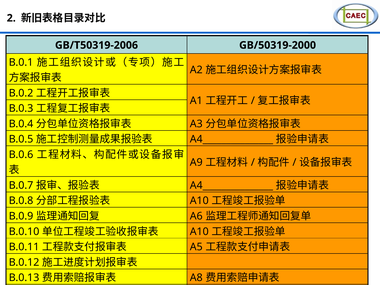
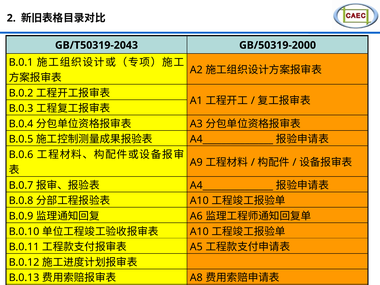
GB/T50319-2006: GB/T50319-2006 -> GB/T50319-2043 (96, 45)
